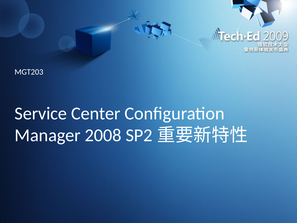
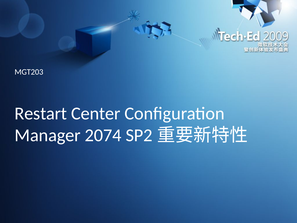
Service: Service -> Restart (41, 113)
2008: 2008 -> 2074 (103, 135)
